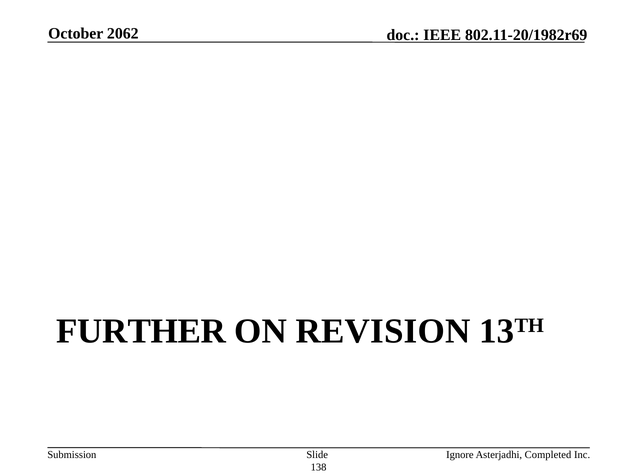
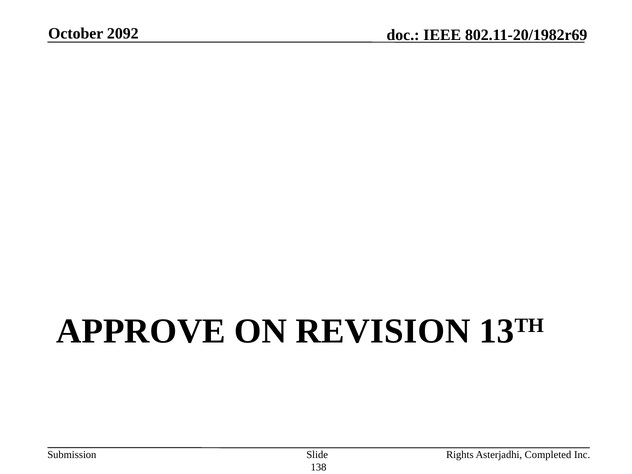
2062: 2062 -> 2092 (123, 34)
FURTHER: FURTHER -> APPROVE (141, 331)
Ignore: Ignore -> Rights (460, 455)
